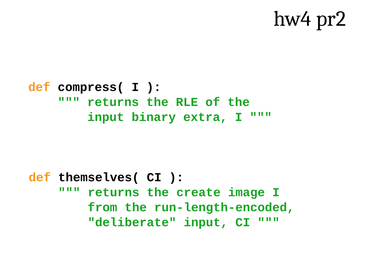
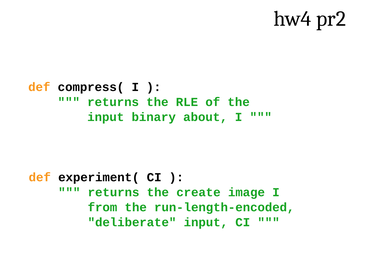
extra: extra -> about (205, 117)
themselves(: themselves( -> experiment( (99, 177)
